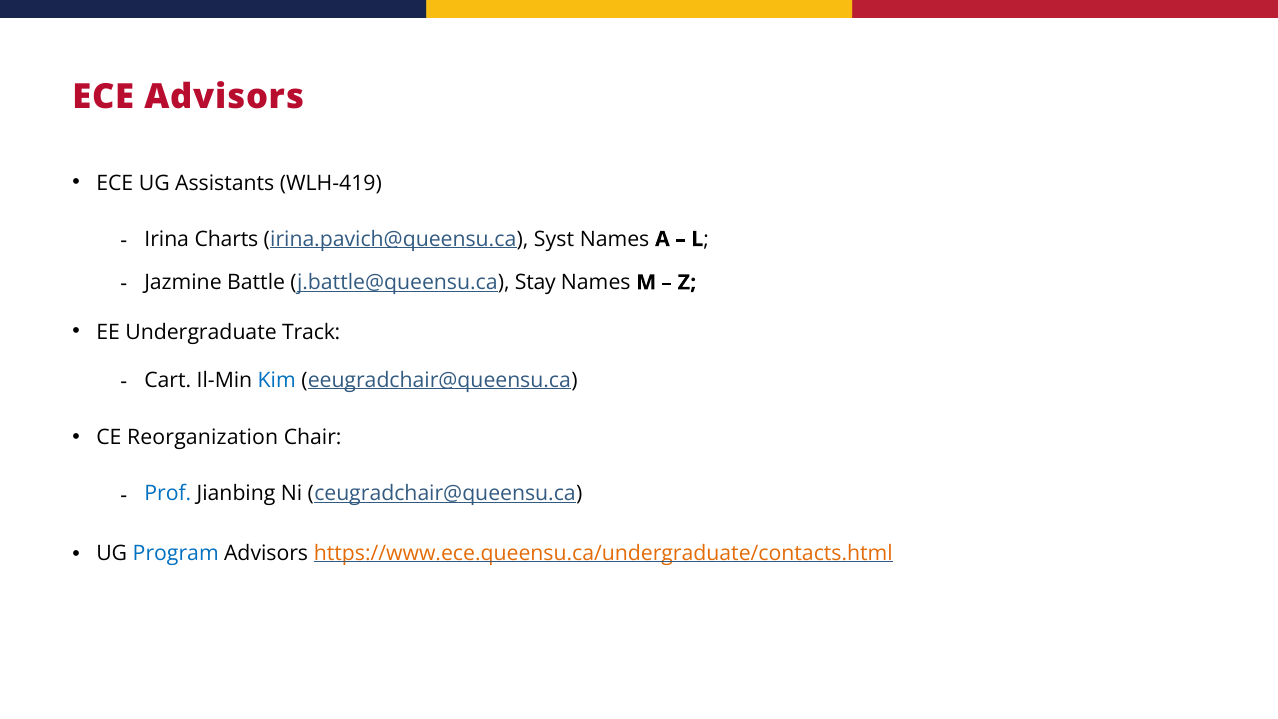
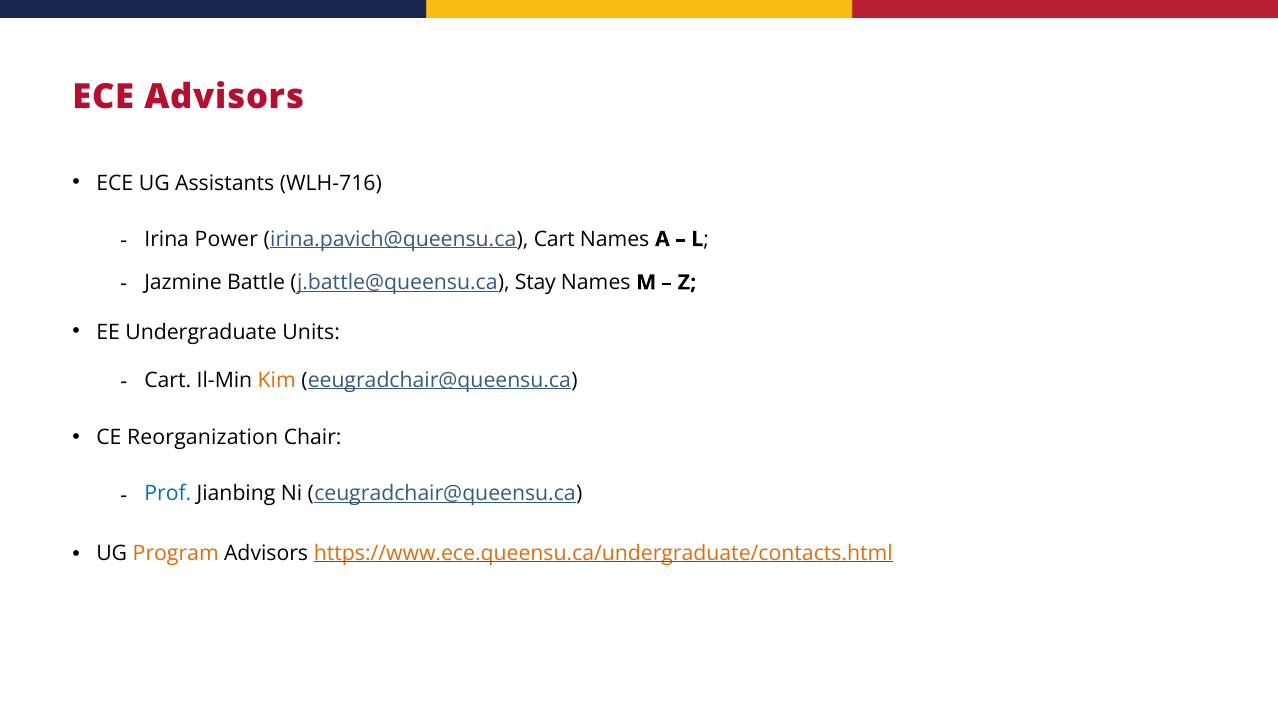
WLH-419: WLH-419 -> WLH-716 (331, 183)
Charts: Charts -> Power (226, 239)
irina.pavich@queensu.ca Syst: Syst -> Cart (554, 239)
Track: Track -> Units (311, 332)
Kim colour: blue -> orange (277, 380)
Program colour: blue -> orange (176, 553)
